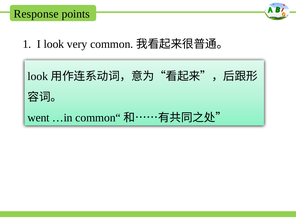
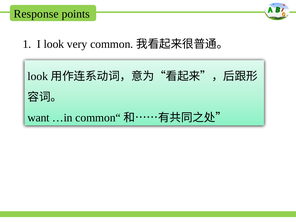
went: went -> want (38, 118)
